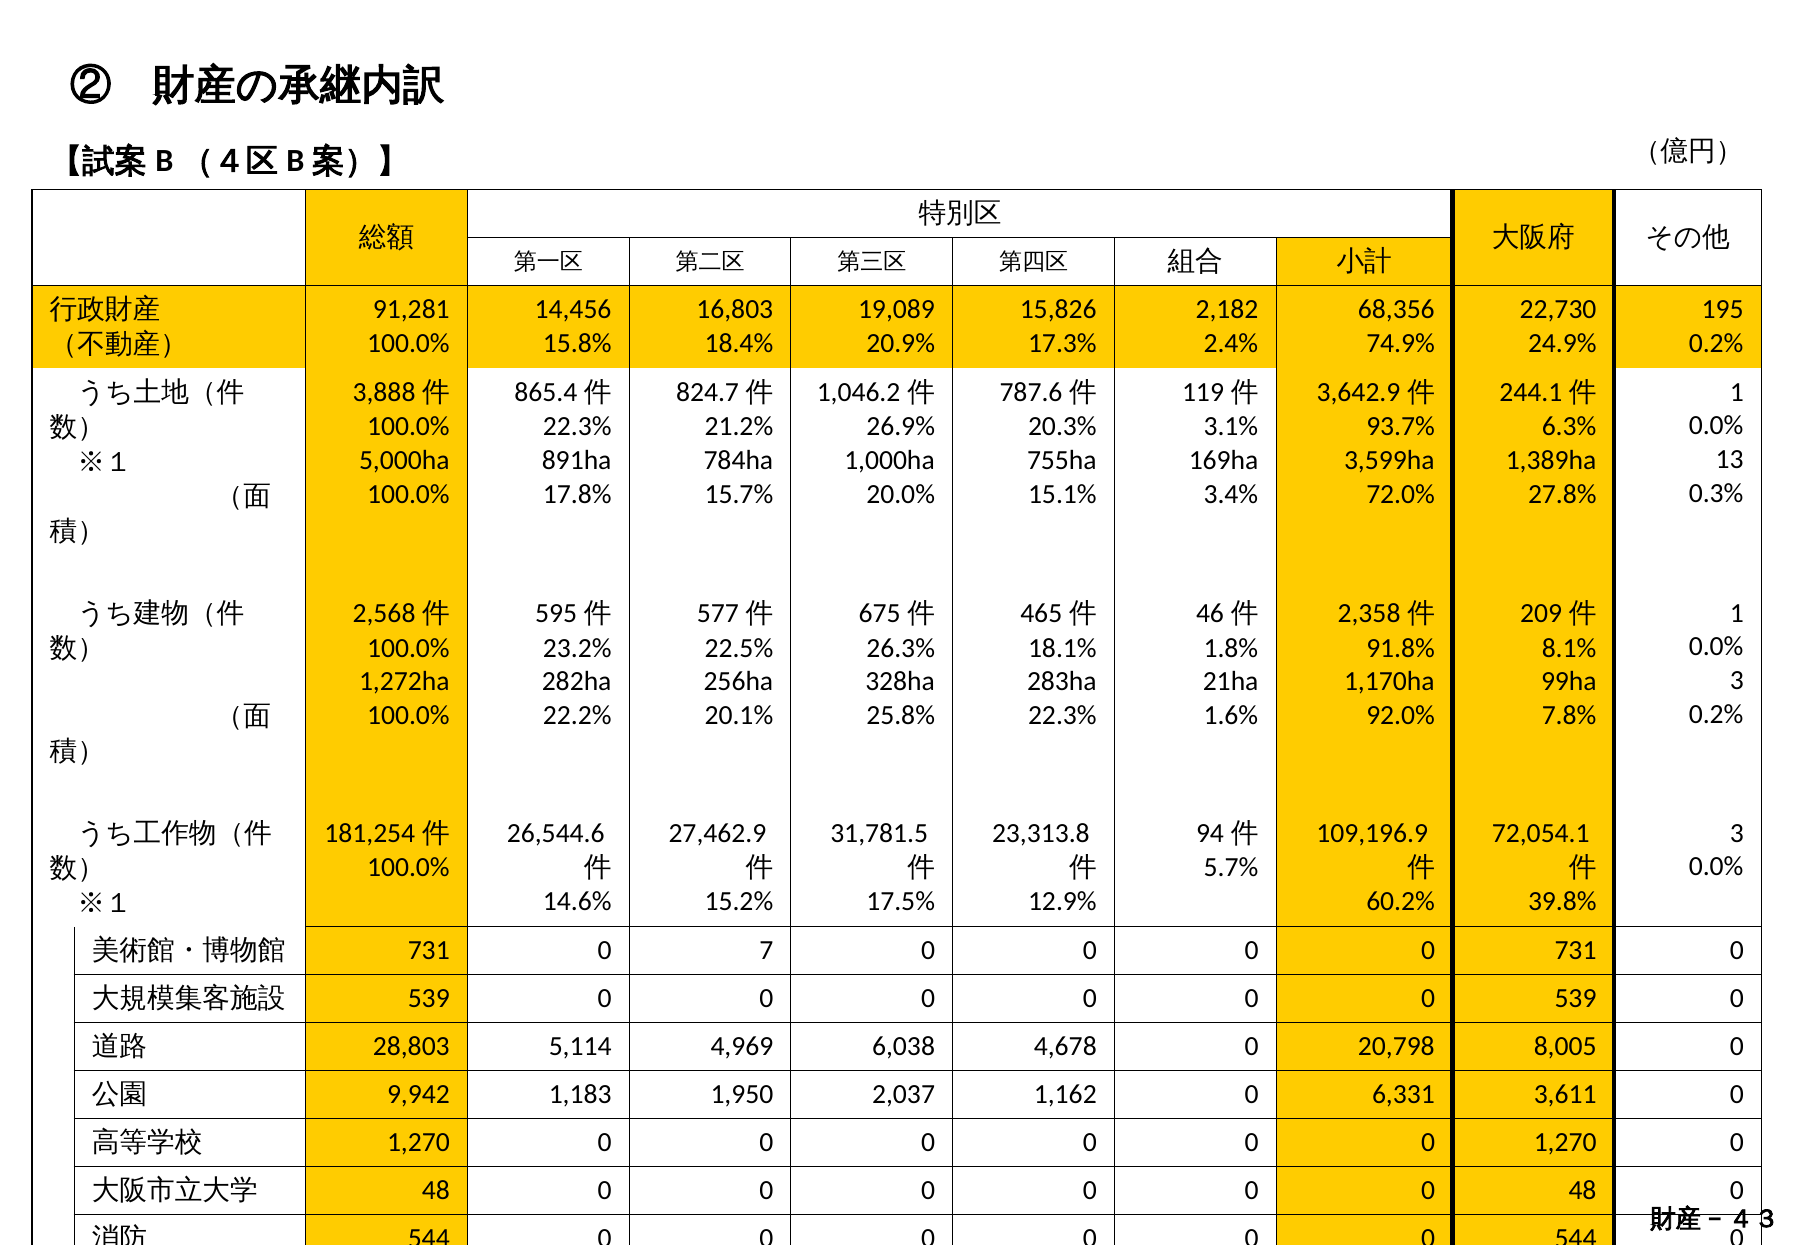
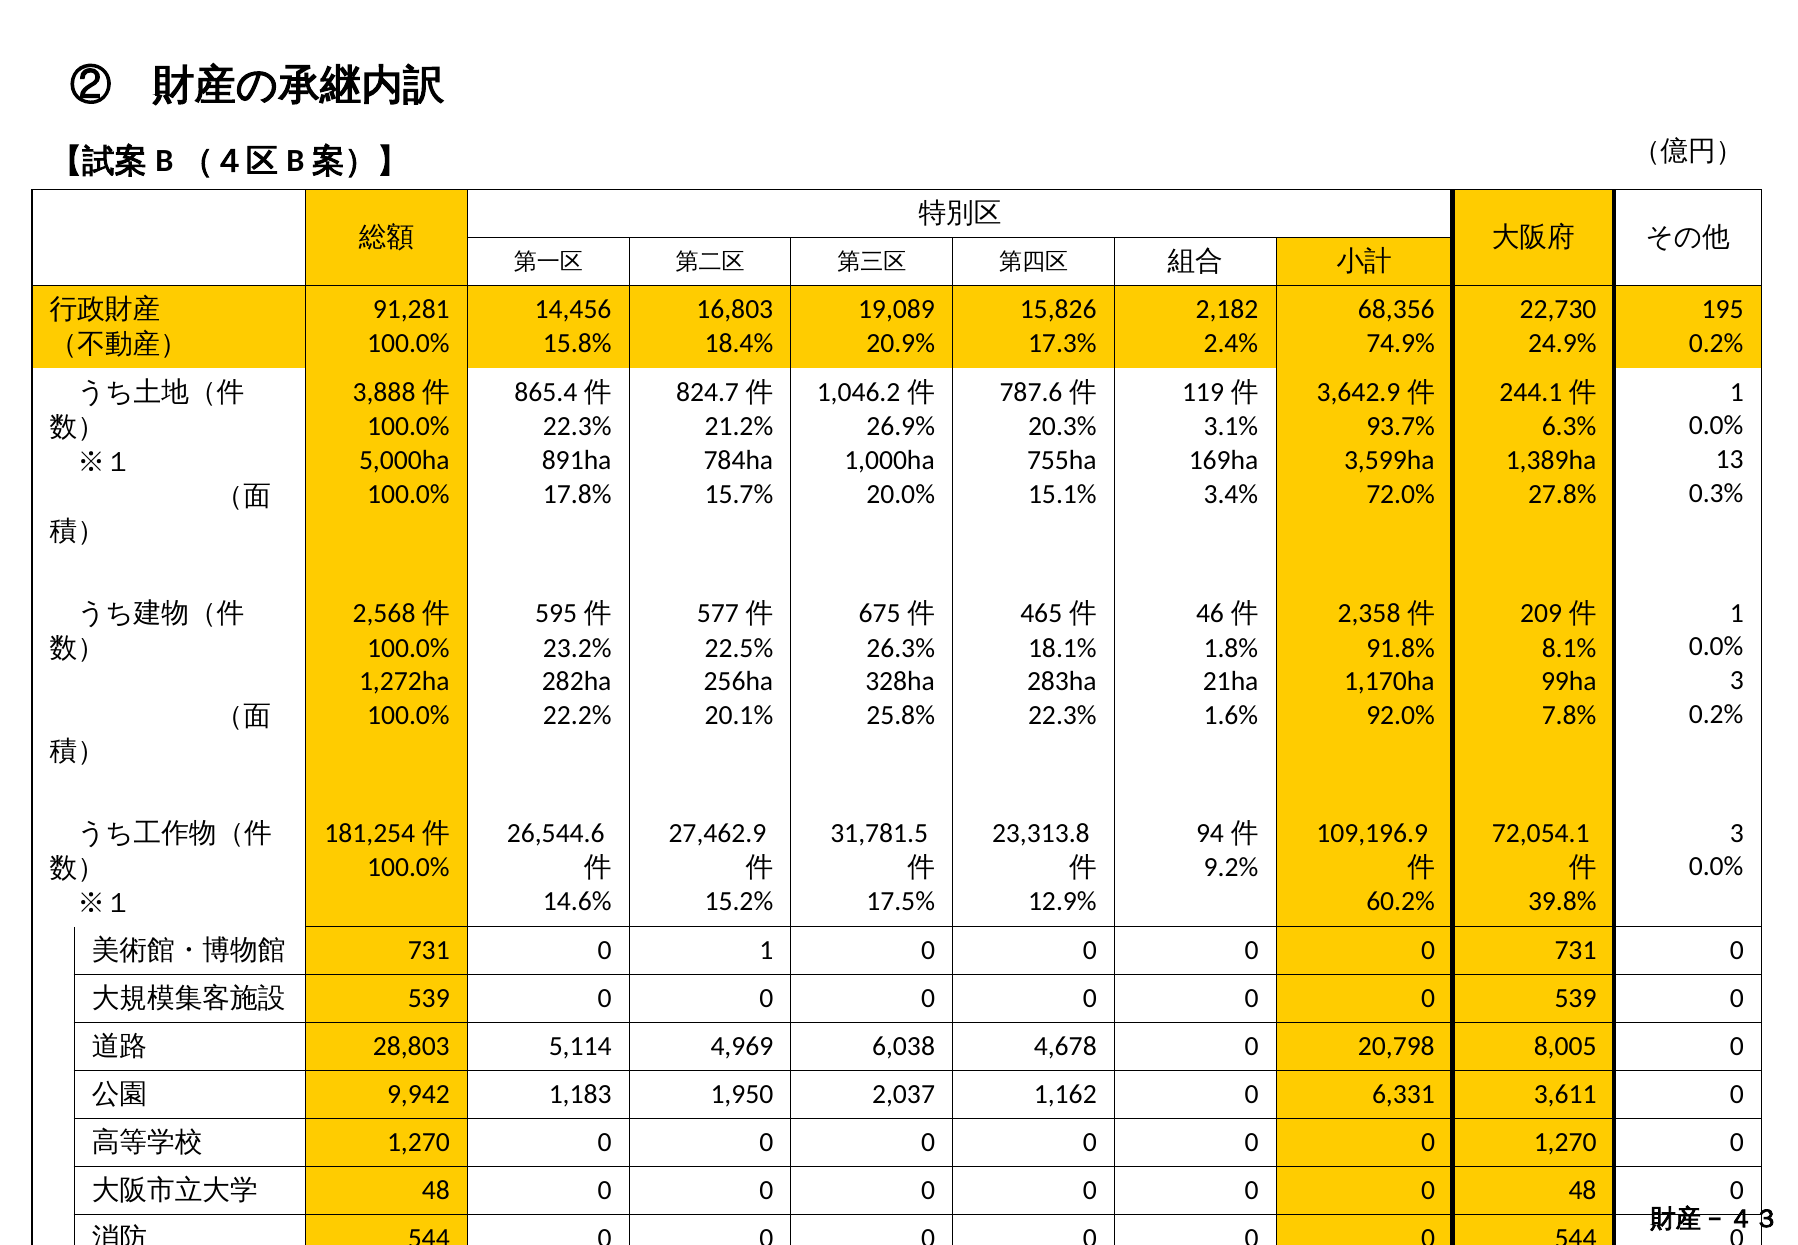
5.7%: 5.7% -> 9.2% (1231, 868)
0 7: 7 -> 1 (766, 950)
